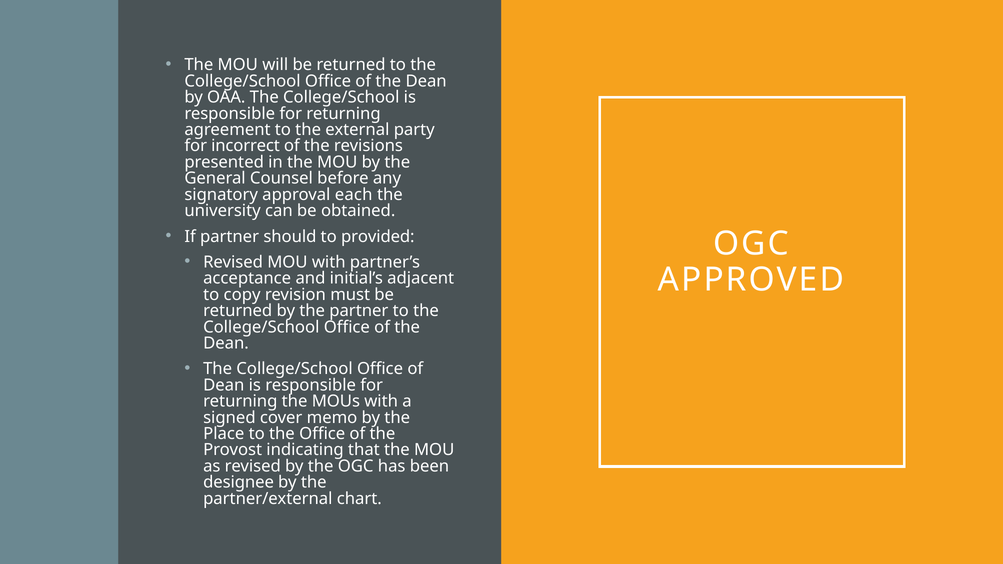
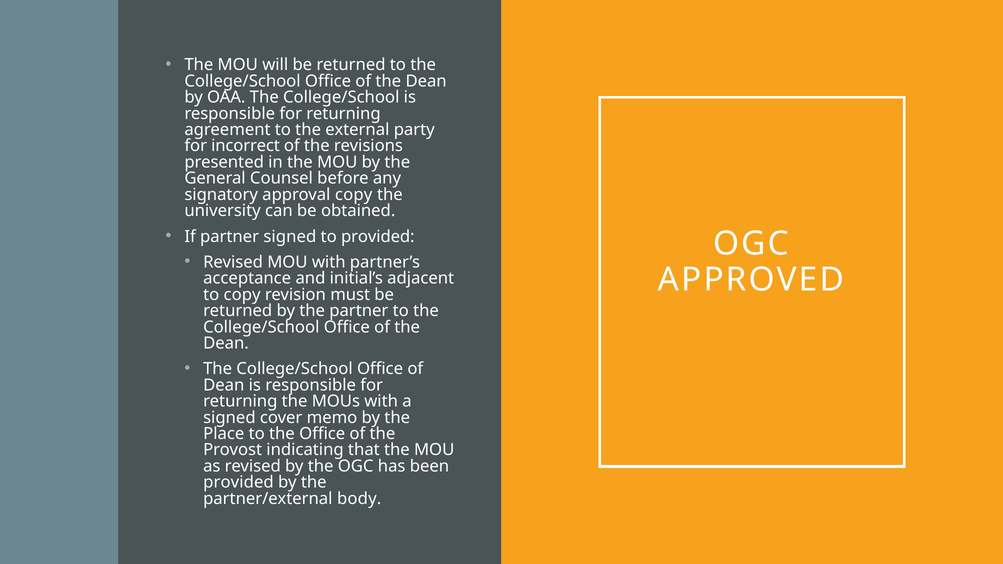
approval each: each -> copy (354, 195)
partner should: should -> signed (290, 237)
designee: designee -> provided (238, 483)
chart: chart -> body (359, 499)
